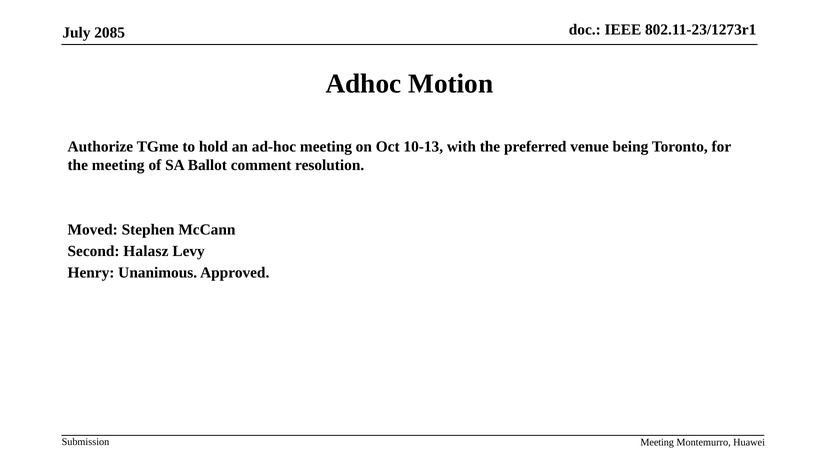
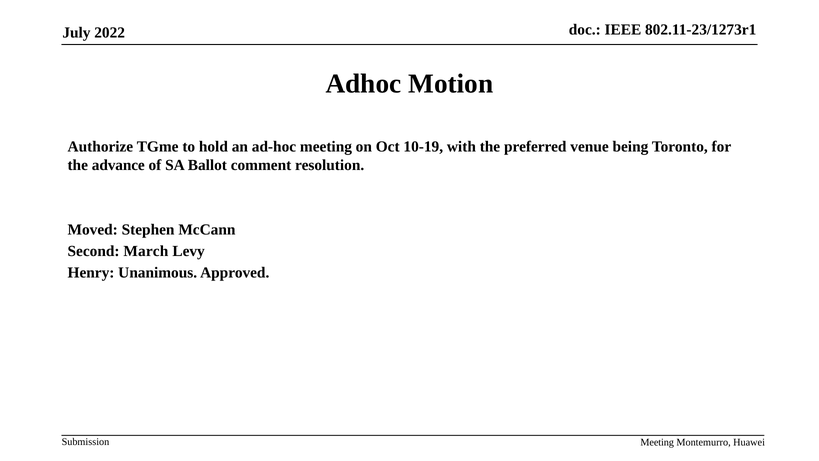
2085: 2085 -> 2022 (110, 33)
10-13: 10-13 -> 10-19 (423, 146)
the meeting: meeting -> advance (118, 165)
Halasz: Halasz -> March (146, 251)
